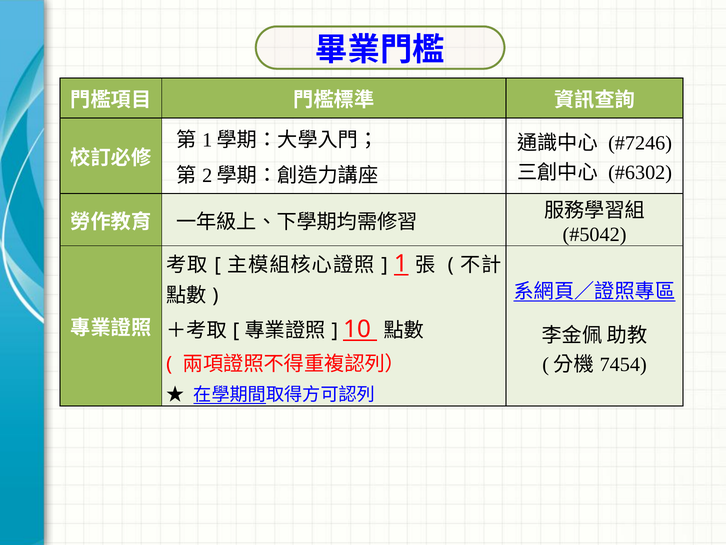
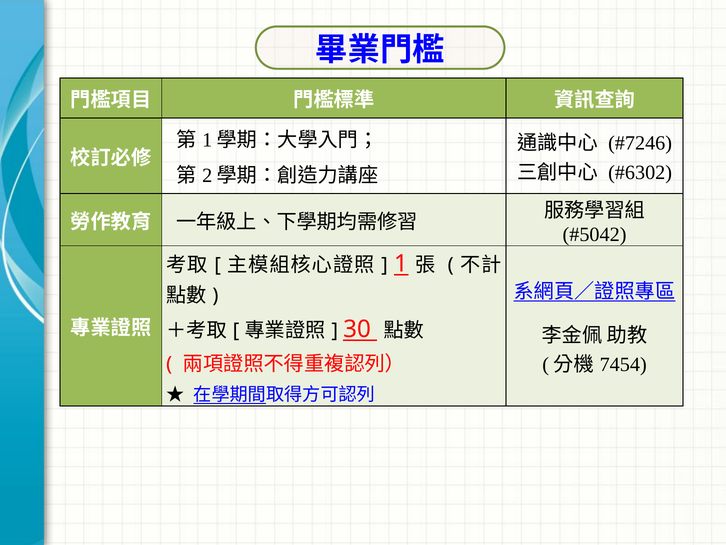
10: 10 -> 30 (357, 329)
